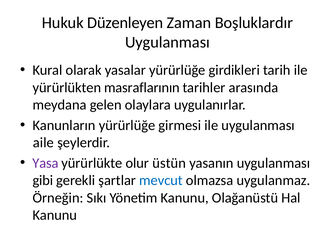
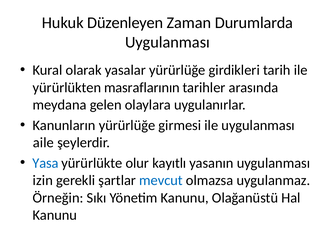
Boşluklardır: Boşluklardır -> Durumlarda (254, 23)
Yasa colour: purple -> blue (45, 163)
üstün: üstün -> kayıtlı (169, 163)
gibi: gibi -> izin (43, 180)
